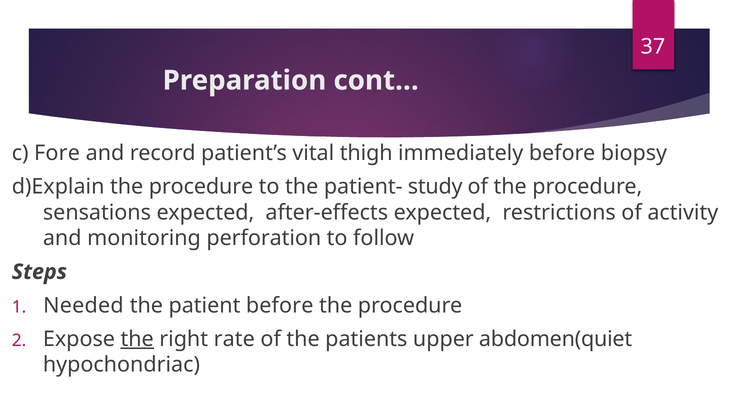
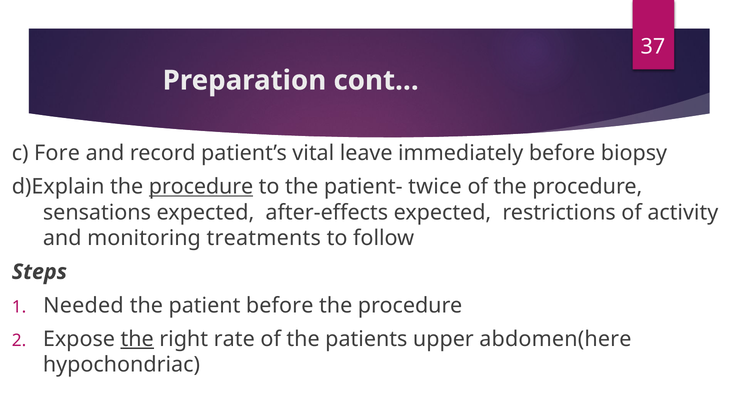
thigh: thigh -> leave (366, 153)
procedure underline: none -> present (201, 187)
study: study -> twice (435, 187)
perforation: perforation -> treatments (264, 238)
abdomen(quiet: abdomen(quiet -> abdomen(here (555, 339)
